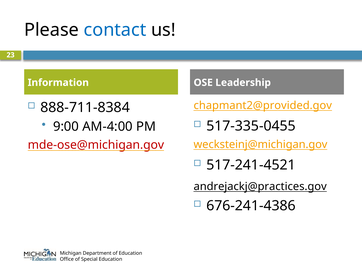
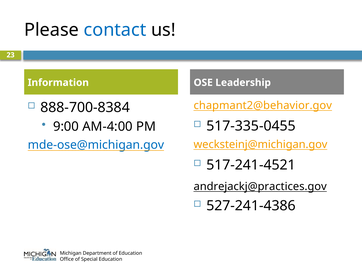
chapmant2@provided.gov: chapmant2@provided.gov -> chapmant2@behavior.gov (263, 106)
888-711-8384: 888-711-8384 -> 888-700-8384 (85, 108)
mde-ose@michigan.gov colour: red -> blue (96, 145)
676-241-4386: 676-241-4386 -> 527-241-4386 (251, 206)
